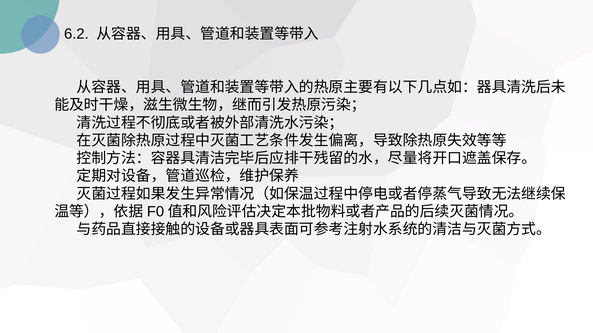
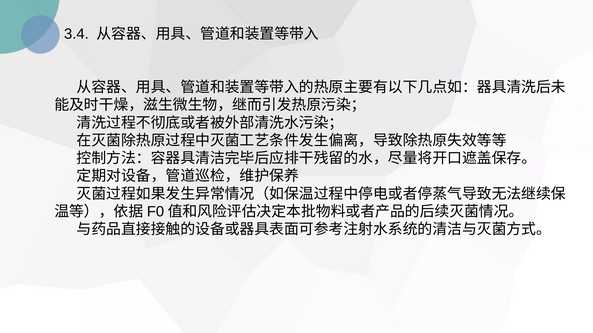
6.2: 6.2 -> 3.4 (76, 34)
